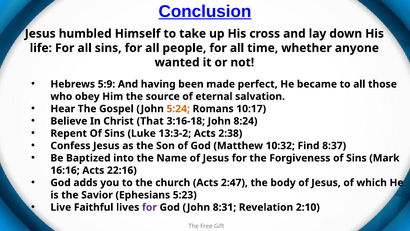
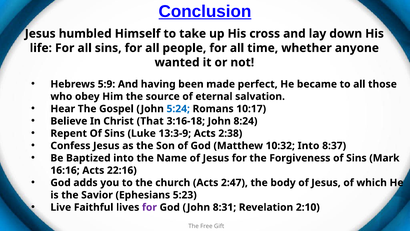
5:24 colour: orange -> blue (178, 109)
13:3-2: 13:3-2 -> 13:3-9 (175, 133)
10:32 Find: Find -> Into (308, 146)
